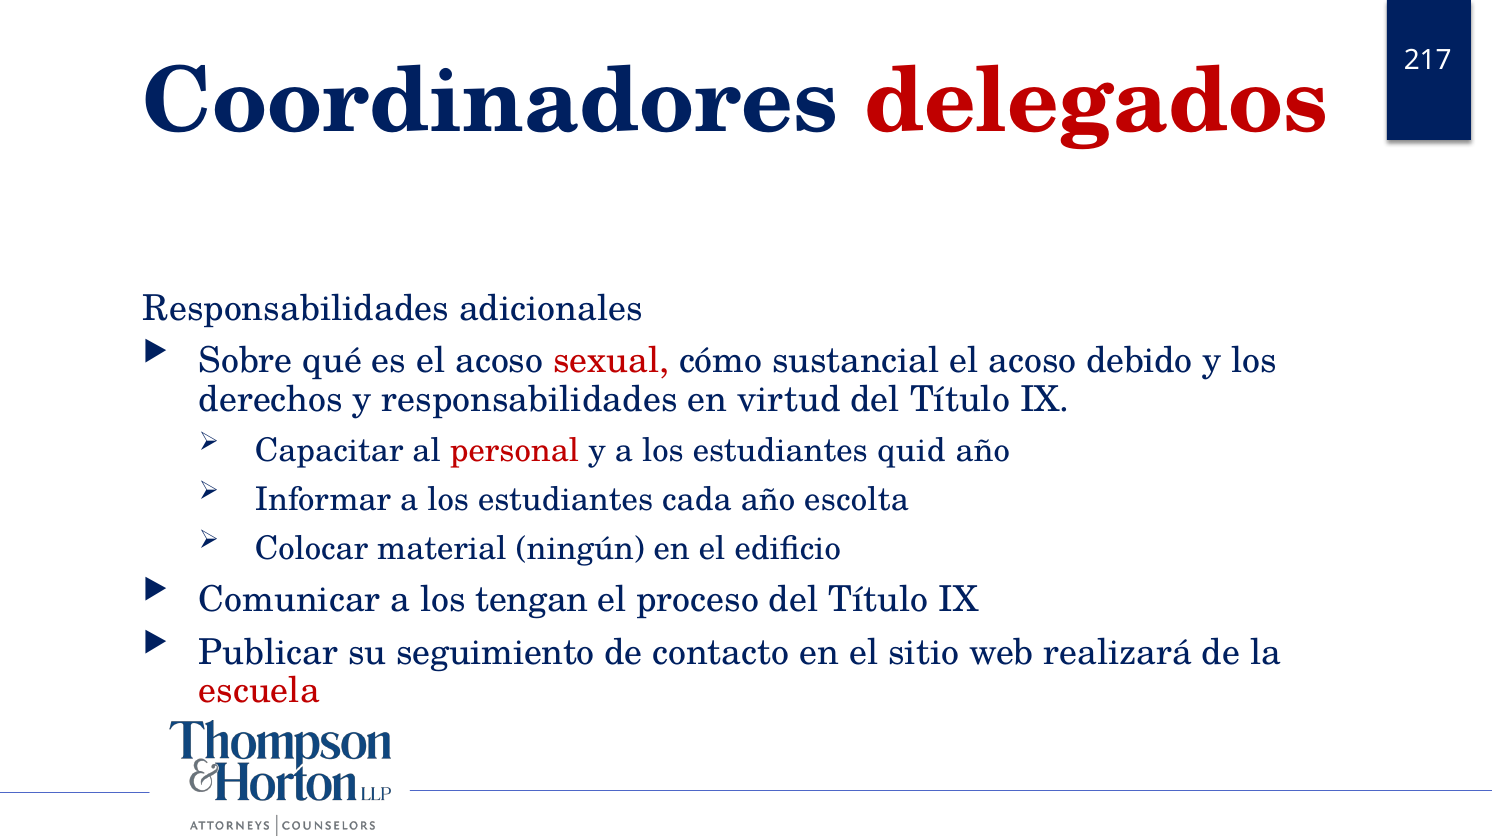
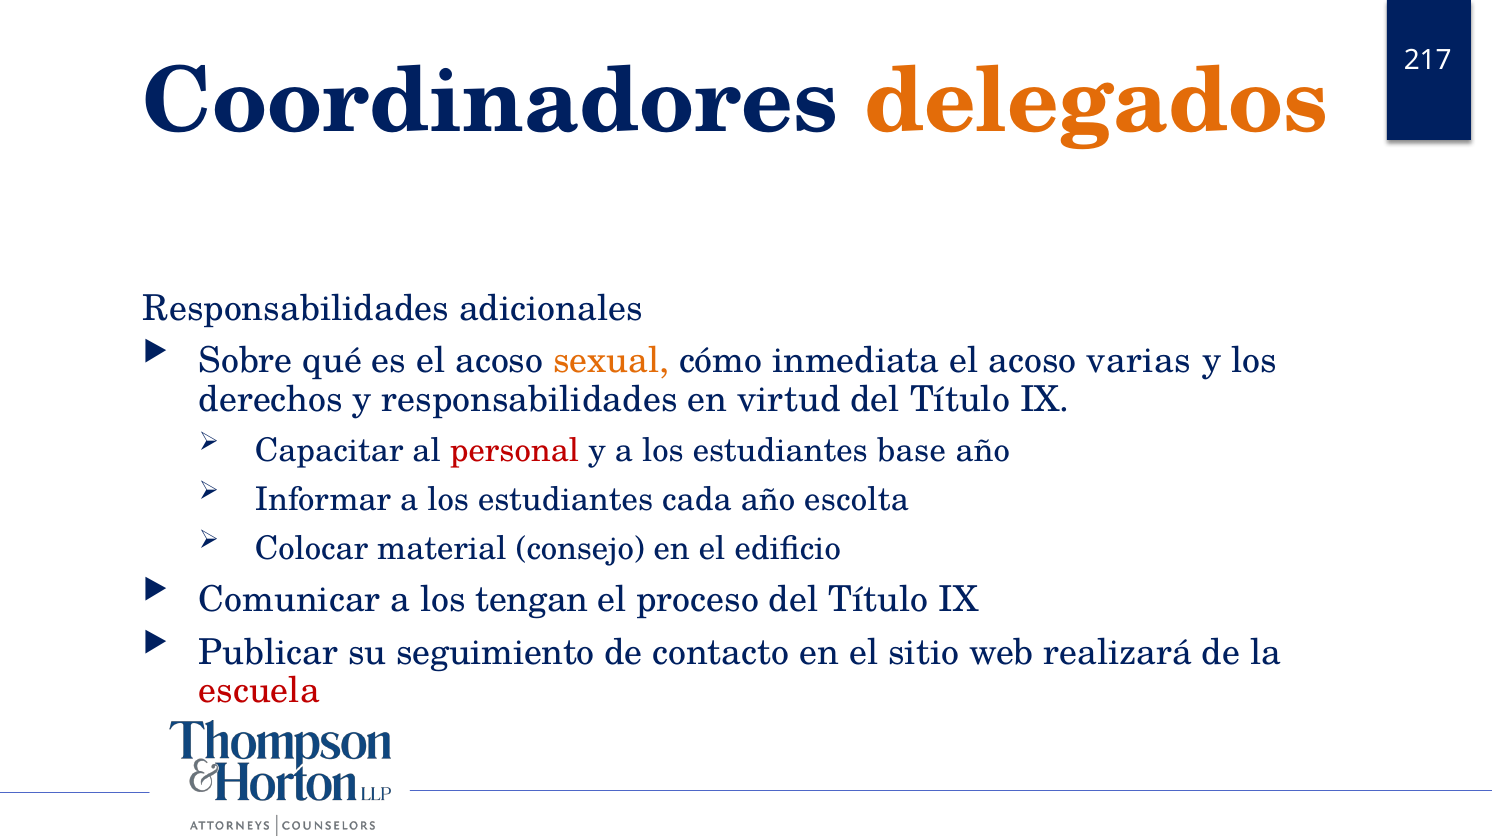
delegados colour: red -> orange (1096, 102)
sexual colour: red -> orange (611, 361)
sustancial: sustancial -> inmediata (856, 361)
debido: debido -> varias (1139, 361)
quid: quid -> base (912, 450)
ningún: ningún -> consejo (580, 549)
